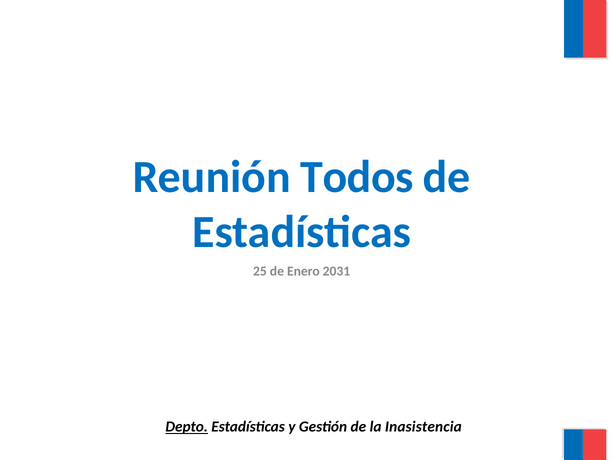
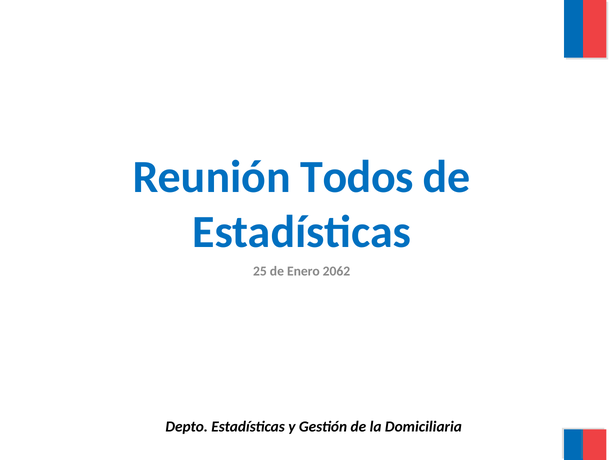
2031: 2031 -> 2062 (336, 271)
Depto underline: present -> none (187, 427)
Inasistencia: Inasistencia -> Domiciliaria (423, 427)
